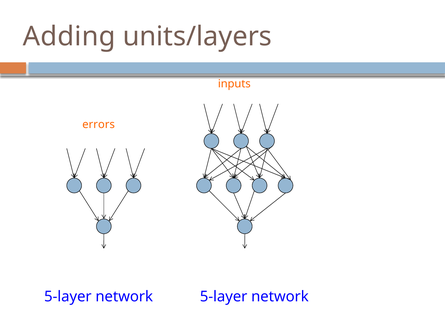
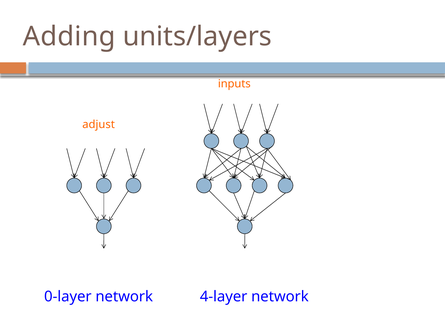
errors: errors -> adjust (99, 124)
5-layer: 5-layer -> 0-layer (68, 296)
network 5-layer: 5-layer -> 4-layer (224, 296)
